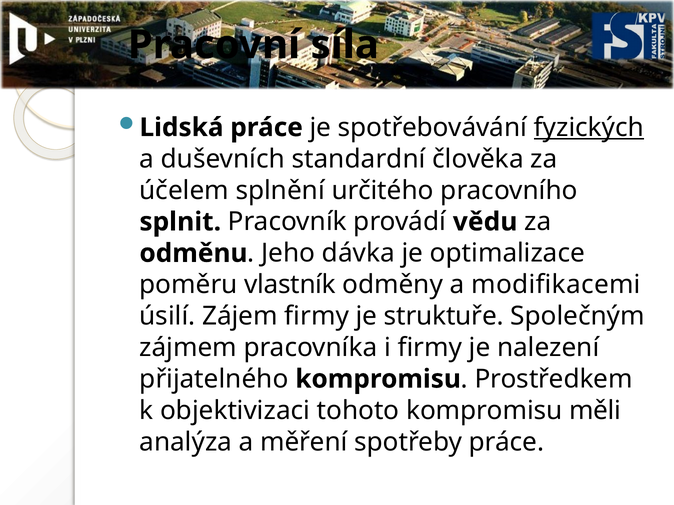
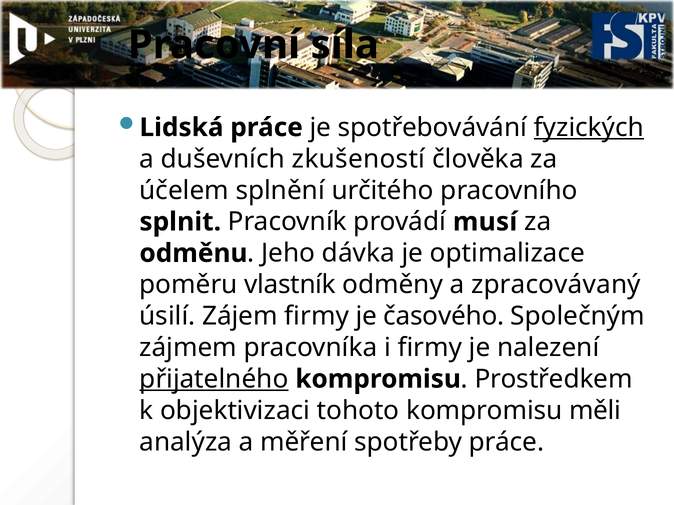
standardní: standardní -> zkušeností (358, 159)
vědu: vědu -> musí (485, 222)
modifikacemi: modifikacemi -> zpracovávaný (556, 285)
struktuře: struktuře -> časového (444, 316)
přijatelného underline: none -> present (214, 379)
